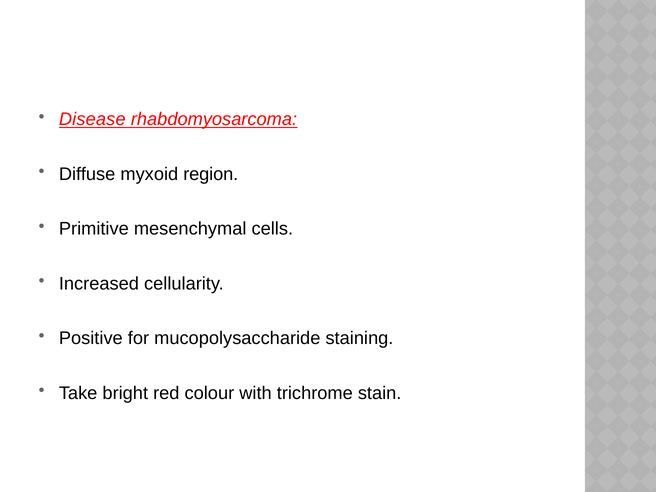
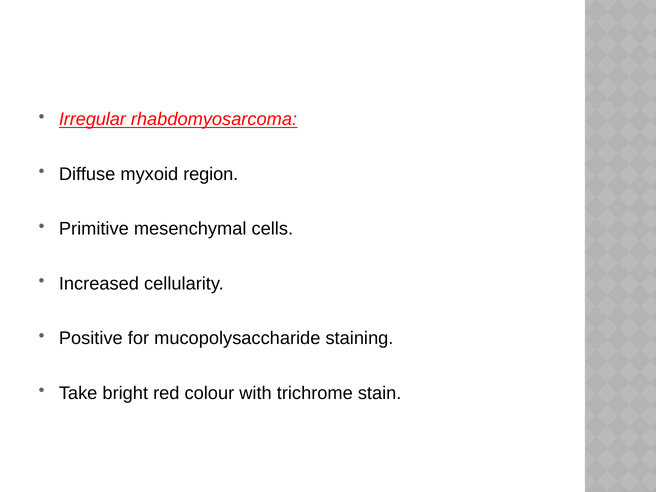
Disease: Disease -> Irregular (92, 119)
